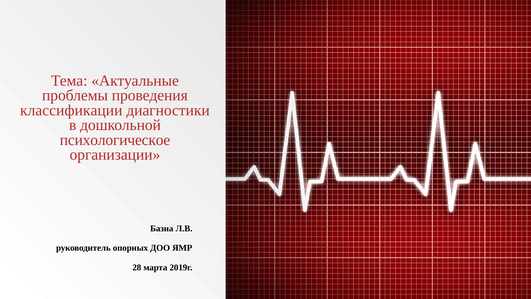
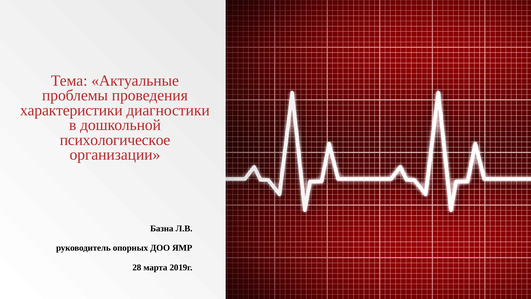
классификации: классификации -> характеристики (71, 110)
